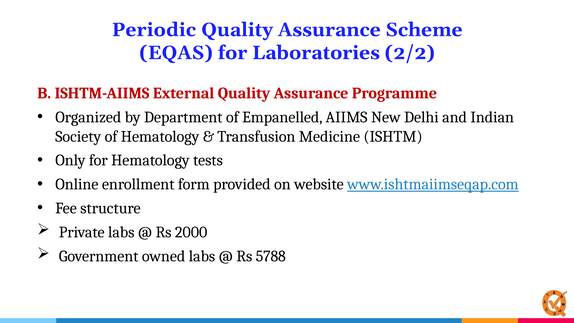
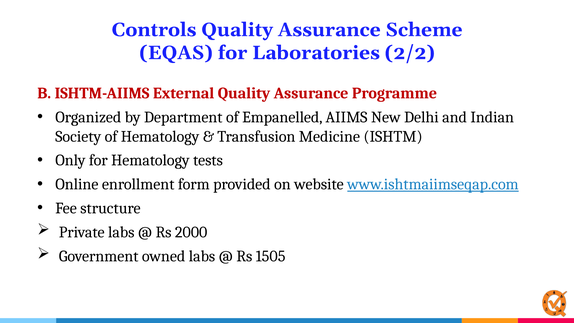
Periodic: Periodic -> Controls (154, 30)
5788: 5788 -> 1505 (271, 256)
